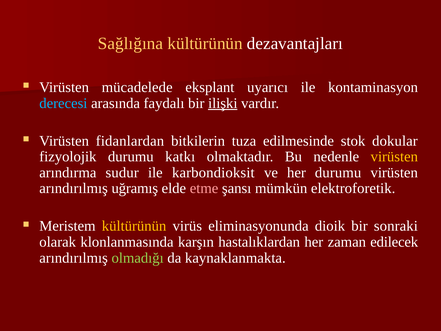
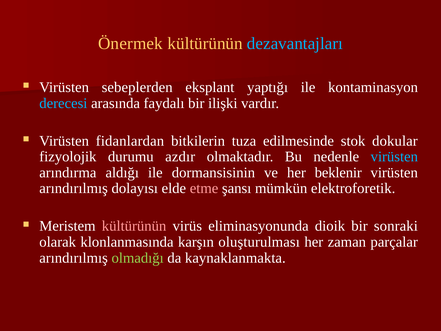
Sağlığına: Sağlığına -> Önermek (130, 43)
dezavantajları colour: white -> light blue (295, 43)
mücadelede: mücadelede -> sebeplerden (137, 87)
uyarıcı: uyarıcı -> yaptığı (268, 87)
ilişki underline: present -> none (223, 103)
katkı: katkı -> azdır (180, 157)
virüsten colour: yellow -> light blue (394, 157)
sudur: sudur -> aldığı (122, 172)
karbondioksit: karbondioksit -> dormansisinin (213, 172)
her durumu: durumu -> beklenir (338, 172)
uğramış: uğramış -> dolayısı (135, 188)
kültürünün colour: yellow -> pink (134, 226)
hastalıklardan: hastalıklardan -> oluşturulması (259, 242)
edilecek: edilecek -> parçalar (394, 242)
